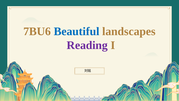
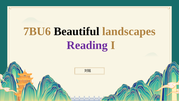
Beautiful colour: blue -> black (77, 31)
